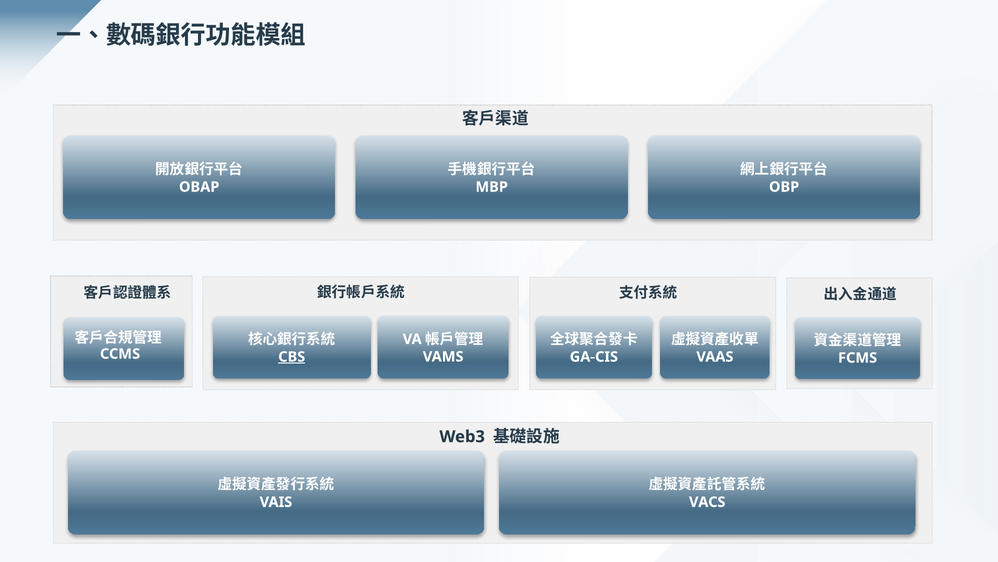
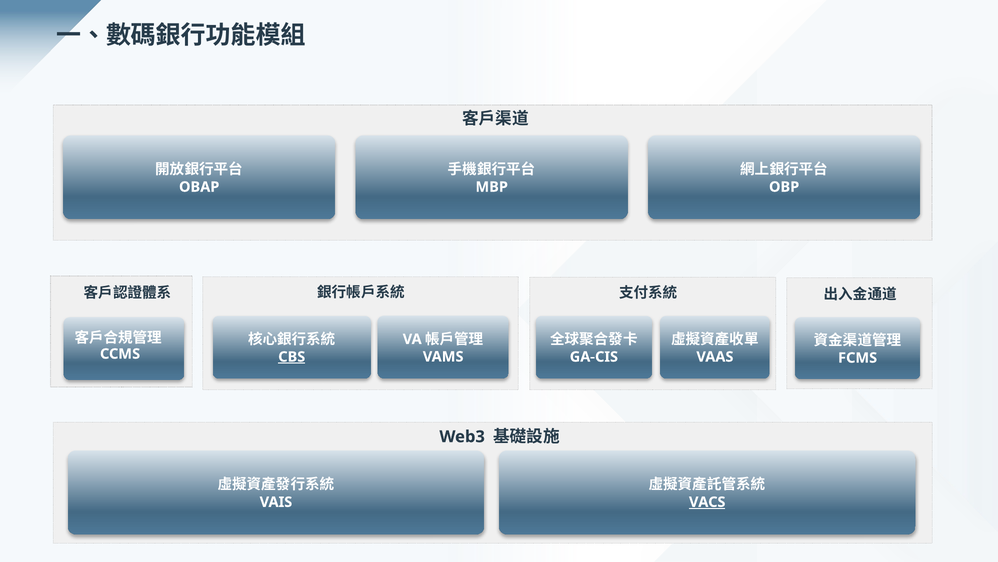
VACS underline: none -> present (707, 502)
